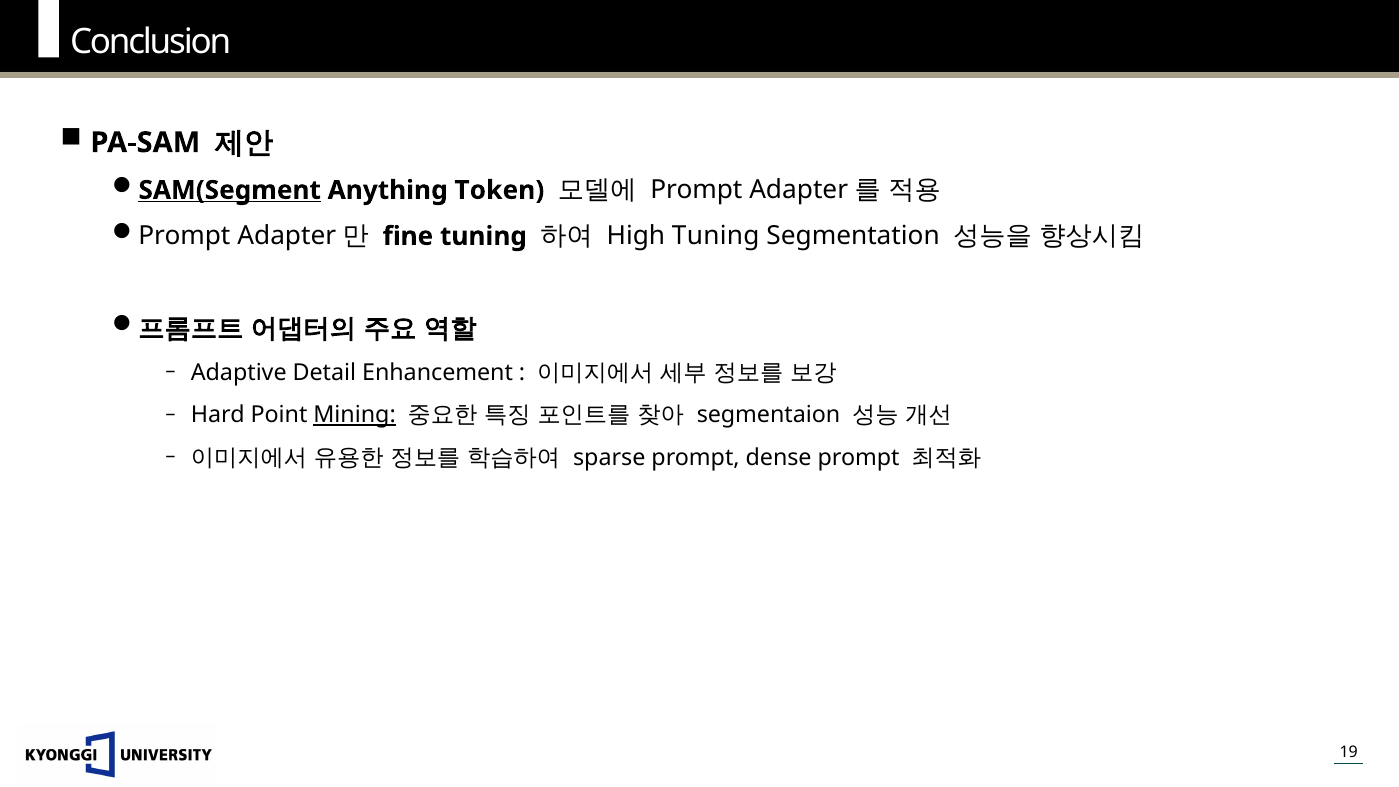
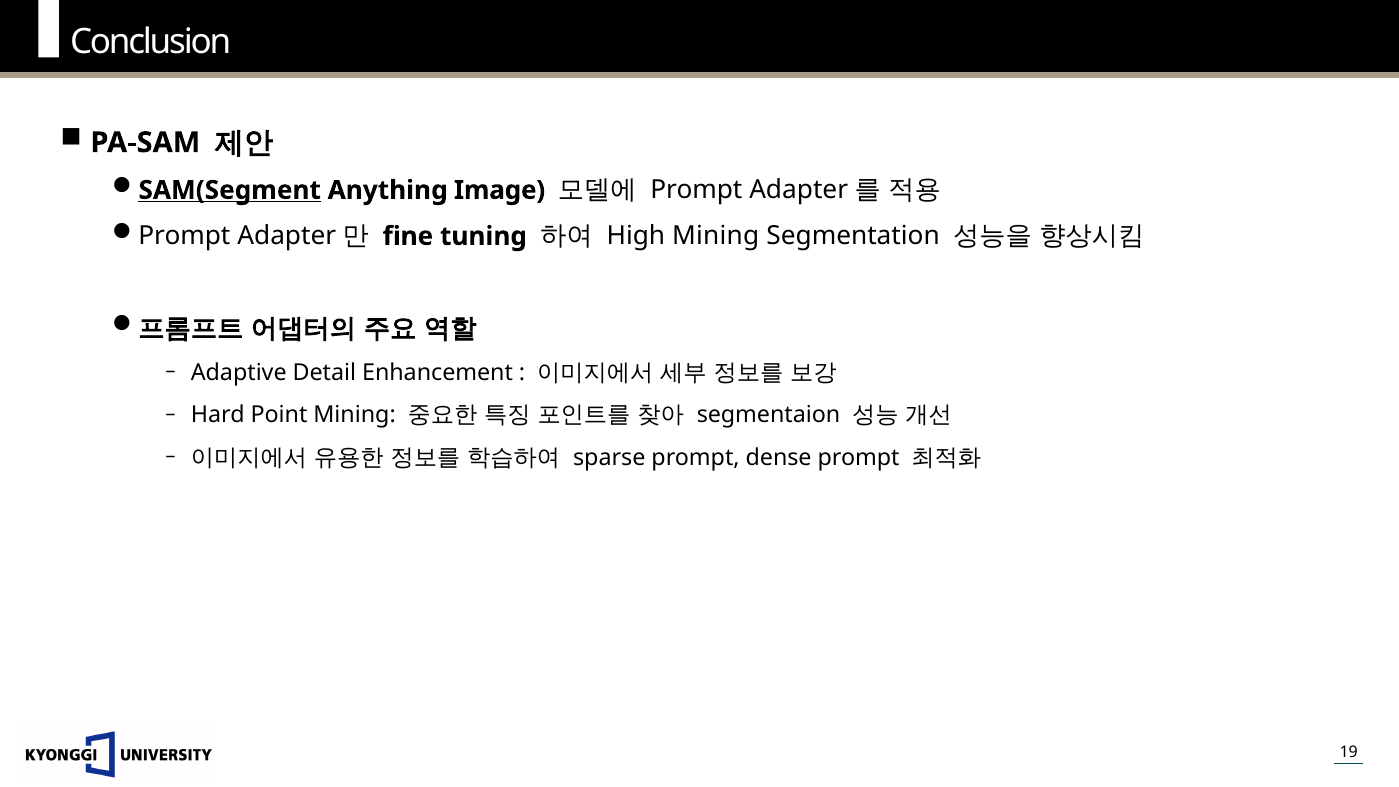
Token: Token -> Image (500, 190)
High Tuning: Tuning -> Mining (716, 236)
Mining underline: present -> none (355, 415)
